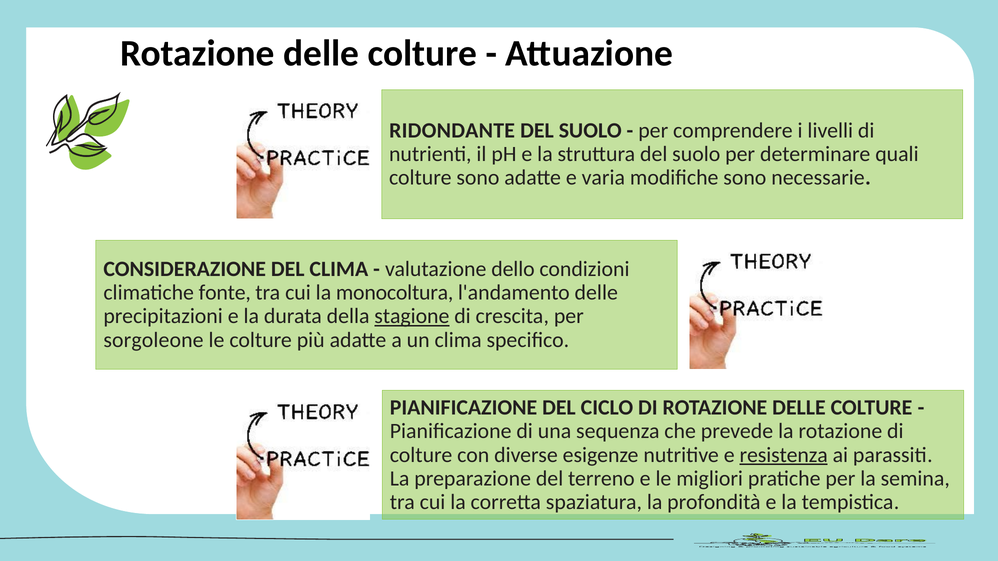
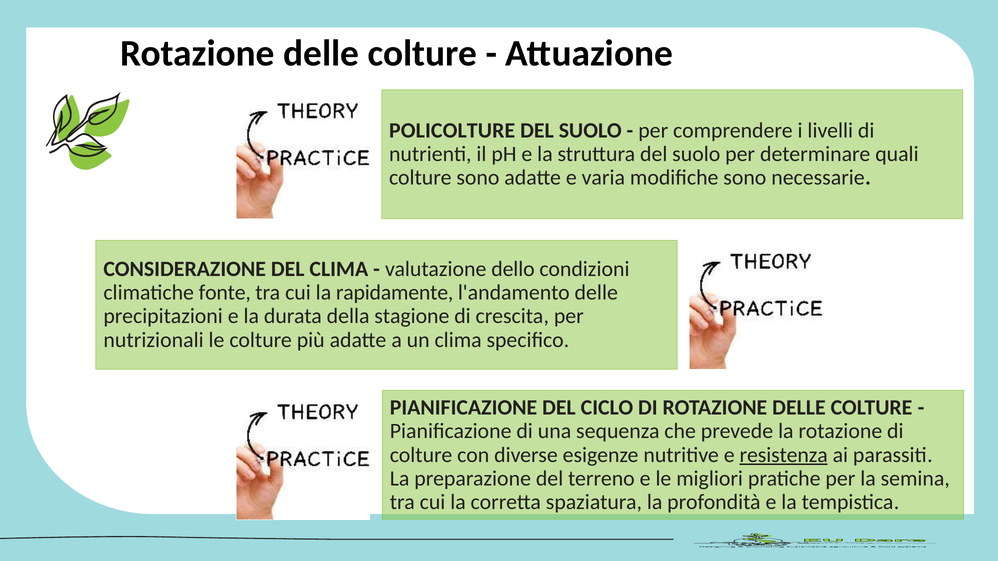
RIDONDANTE: RIDONDANTE -> POLICOLTURE (452, 131)
monocoltura: monocoltura -> rapidamente (395, 293)
stagione underline: present -> none (412, 316)
sorgoleone: sorgoleone -> nutrizionali (154, 340)
